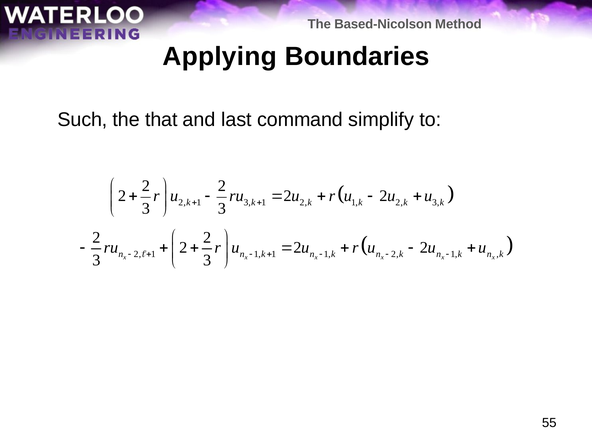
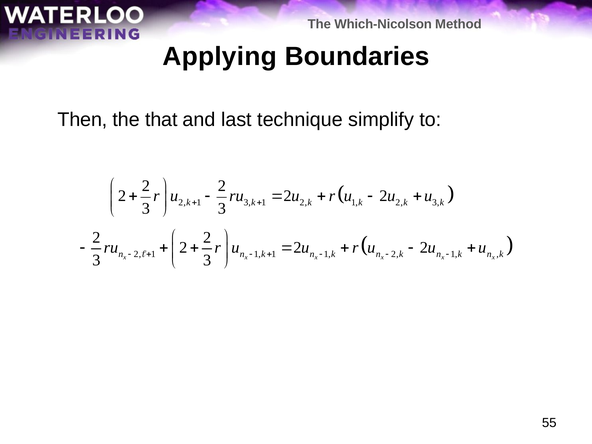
Based-Nicolson: Based-Nicolson -> Which-Nicolson (383, 24)
Such: Such -> Then (82, 120)
command: command -> technique (300, 120)
